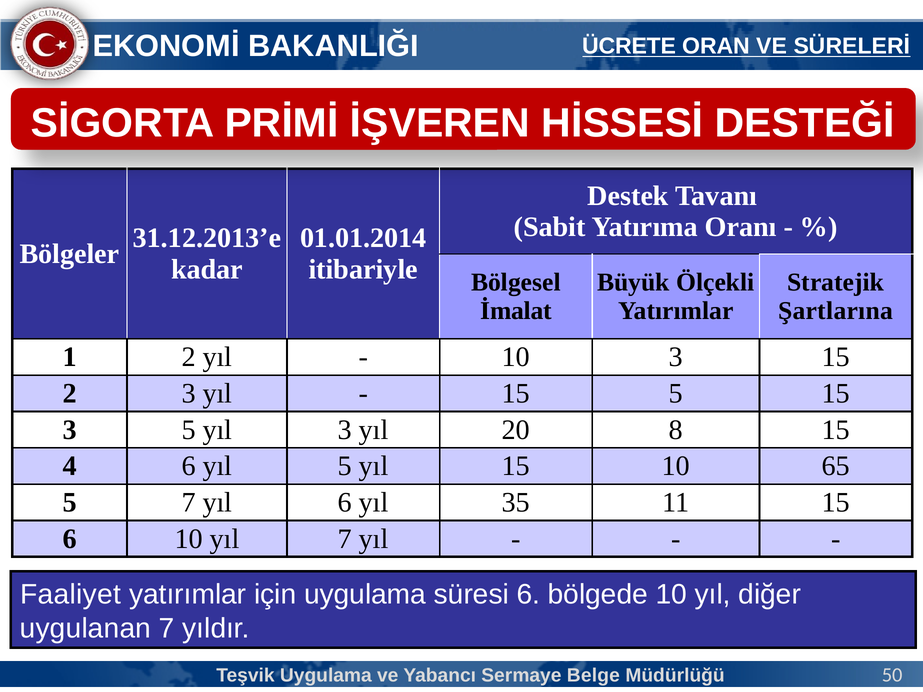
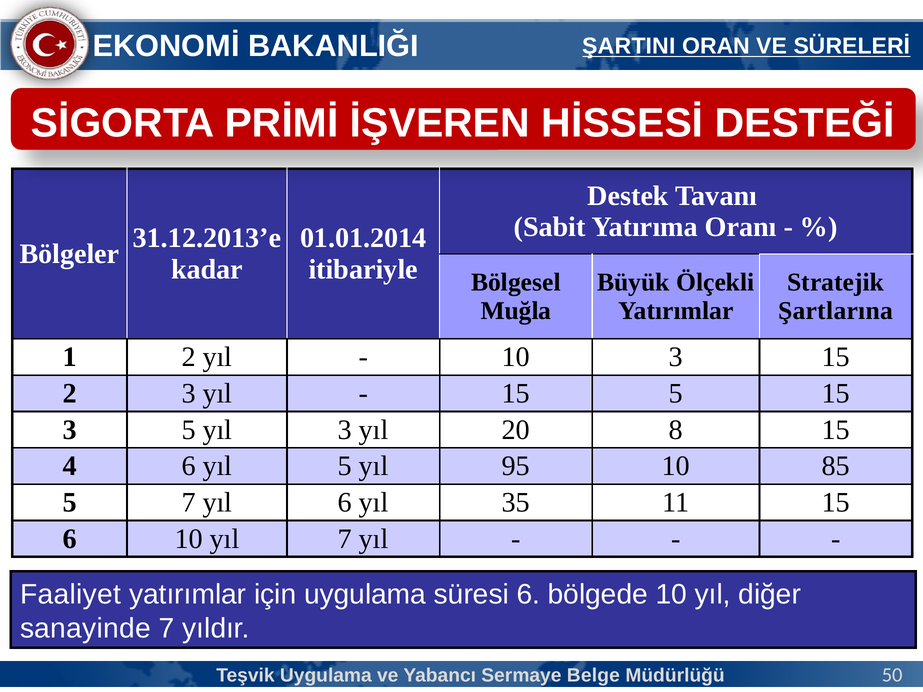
ÜCRETE: ÜCRETE -> ŞARTINI (629, 46)
İmalat: İmalat -> Muğla (516, 311)
yıl 15: 15 -> 95 (516, 466)
65: 65 -> 85 (836, 466)
uygulanan: uygulanan -> sanayinde (85, 629)
